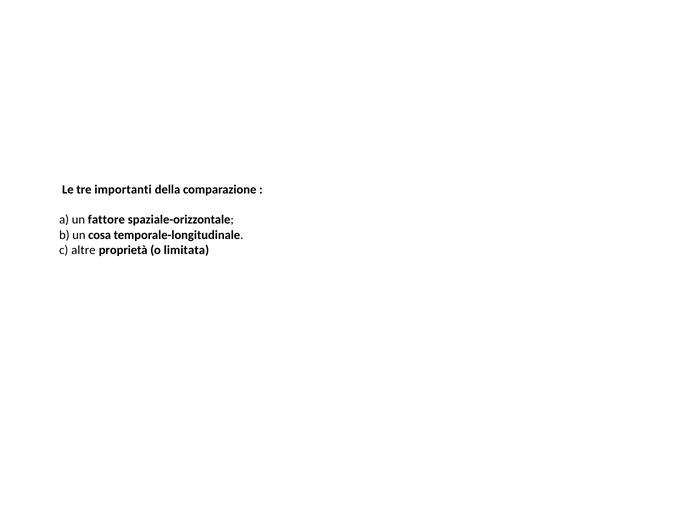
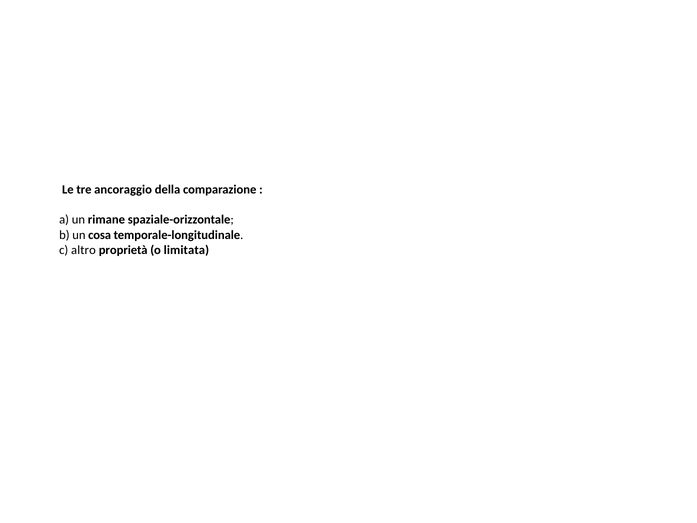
importanti: importanti -> ancoraggio (123, 189)
fattore: fattore -> rimane (106, 220)
altre: altre -> altro (83, 250)
